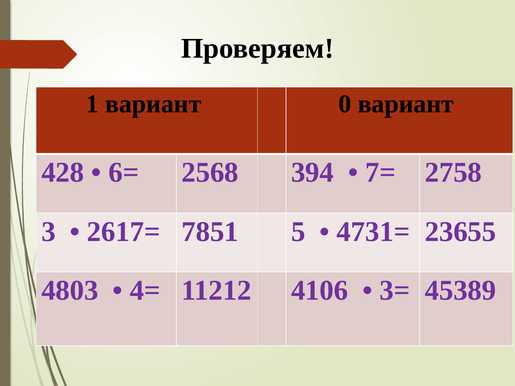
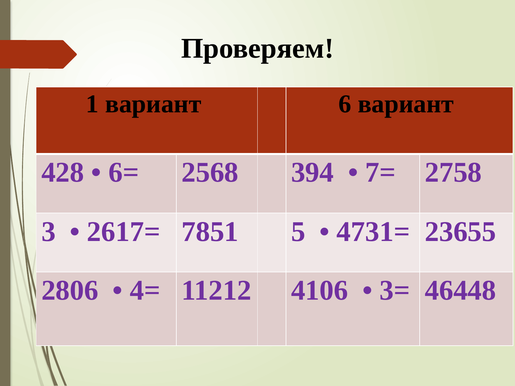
0: 0 -> 6 (345, 104)
4803: 4803 -> 2806 (70, 291)
45389: 45389 -> 46448 (461, 291)
